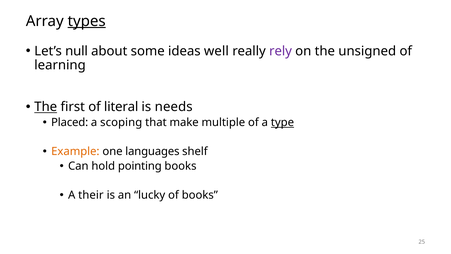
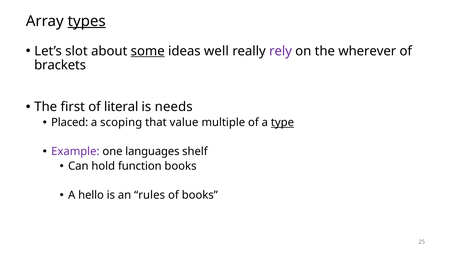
null: null -> slot (76, 51)
some underline: none -> present (148, 51)
unsigned: unsigned -> wherever (367, 51)
learning: learning -> brackets (60, 65)
The underline: present -> none (46, 107)
make: make -> value (184, 122)
Example colour: orange -> purple (75, 151)
pointing: pointing -> function (140, 166)
their: their -> hello (91, 195)
lucky: lucky -> rules (150, 195)
